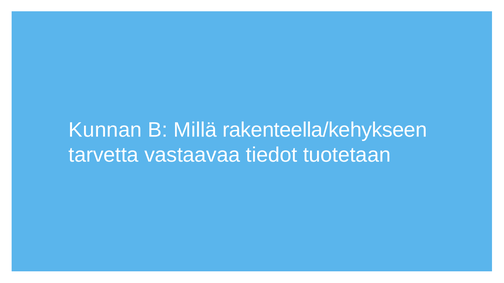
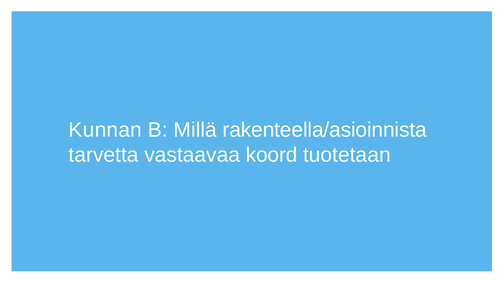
rakenteella/kehykseen: rakenteella/kehykseen -> rakenteella/asioinnista (325, 130)
tiedot: tiedot -> koord (272, 155)
